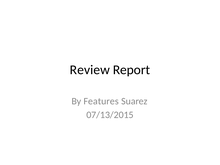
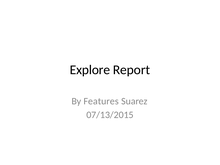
Review: Review -> Explore (90, 70)
